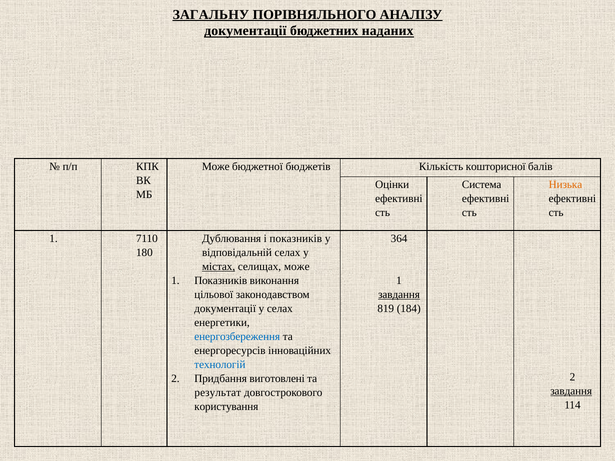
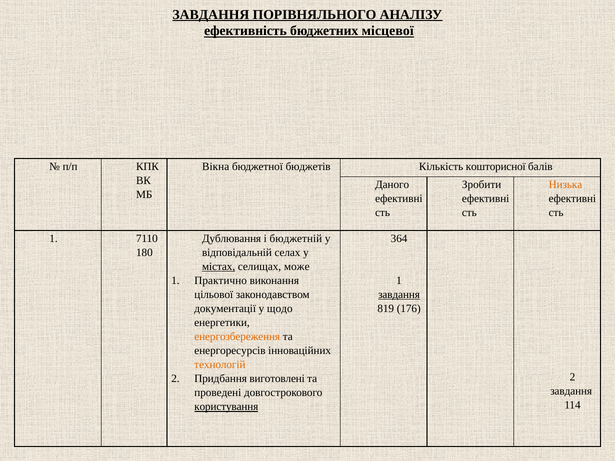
ЗАГАЛЬНУ: ЗАГАЛЬНУ -> ЗАВДАННЯ (211, 15)
документації: документації -> ефективність (245, 31)
наданих: наданих -> місцевої (388, 31)
Може: Може -> Вікна (216, 167)
Оцінки: Оцінки -> Даного (392, 185)
Система: Система -> Зробити (482, 185)
і показників: показників -> бюджетній (296, 239)
1 Показників: Показників -> Практично (221, 281)
у селах: селах -> щодо (280, 309)
184: 184 -> 176 (409, 309)
енергозбереження colour: blue -> orange (237, 337)
технологій colour: blue -> orange (220, 365)
завдання underline: present -> none (571, 391)
результат: результат -> проведені (218, 393)
користування underline: none -> present (226, 407)
